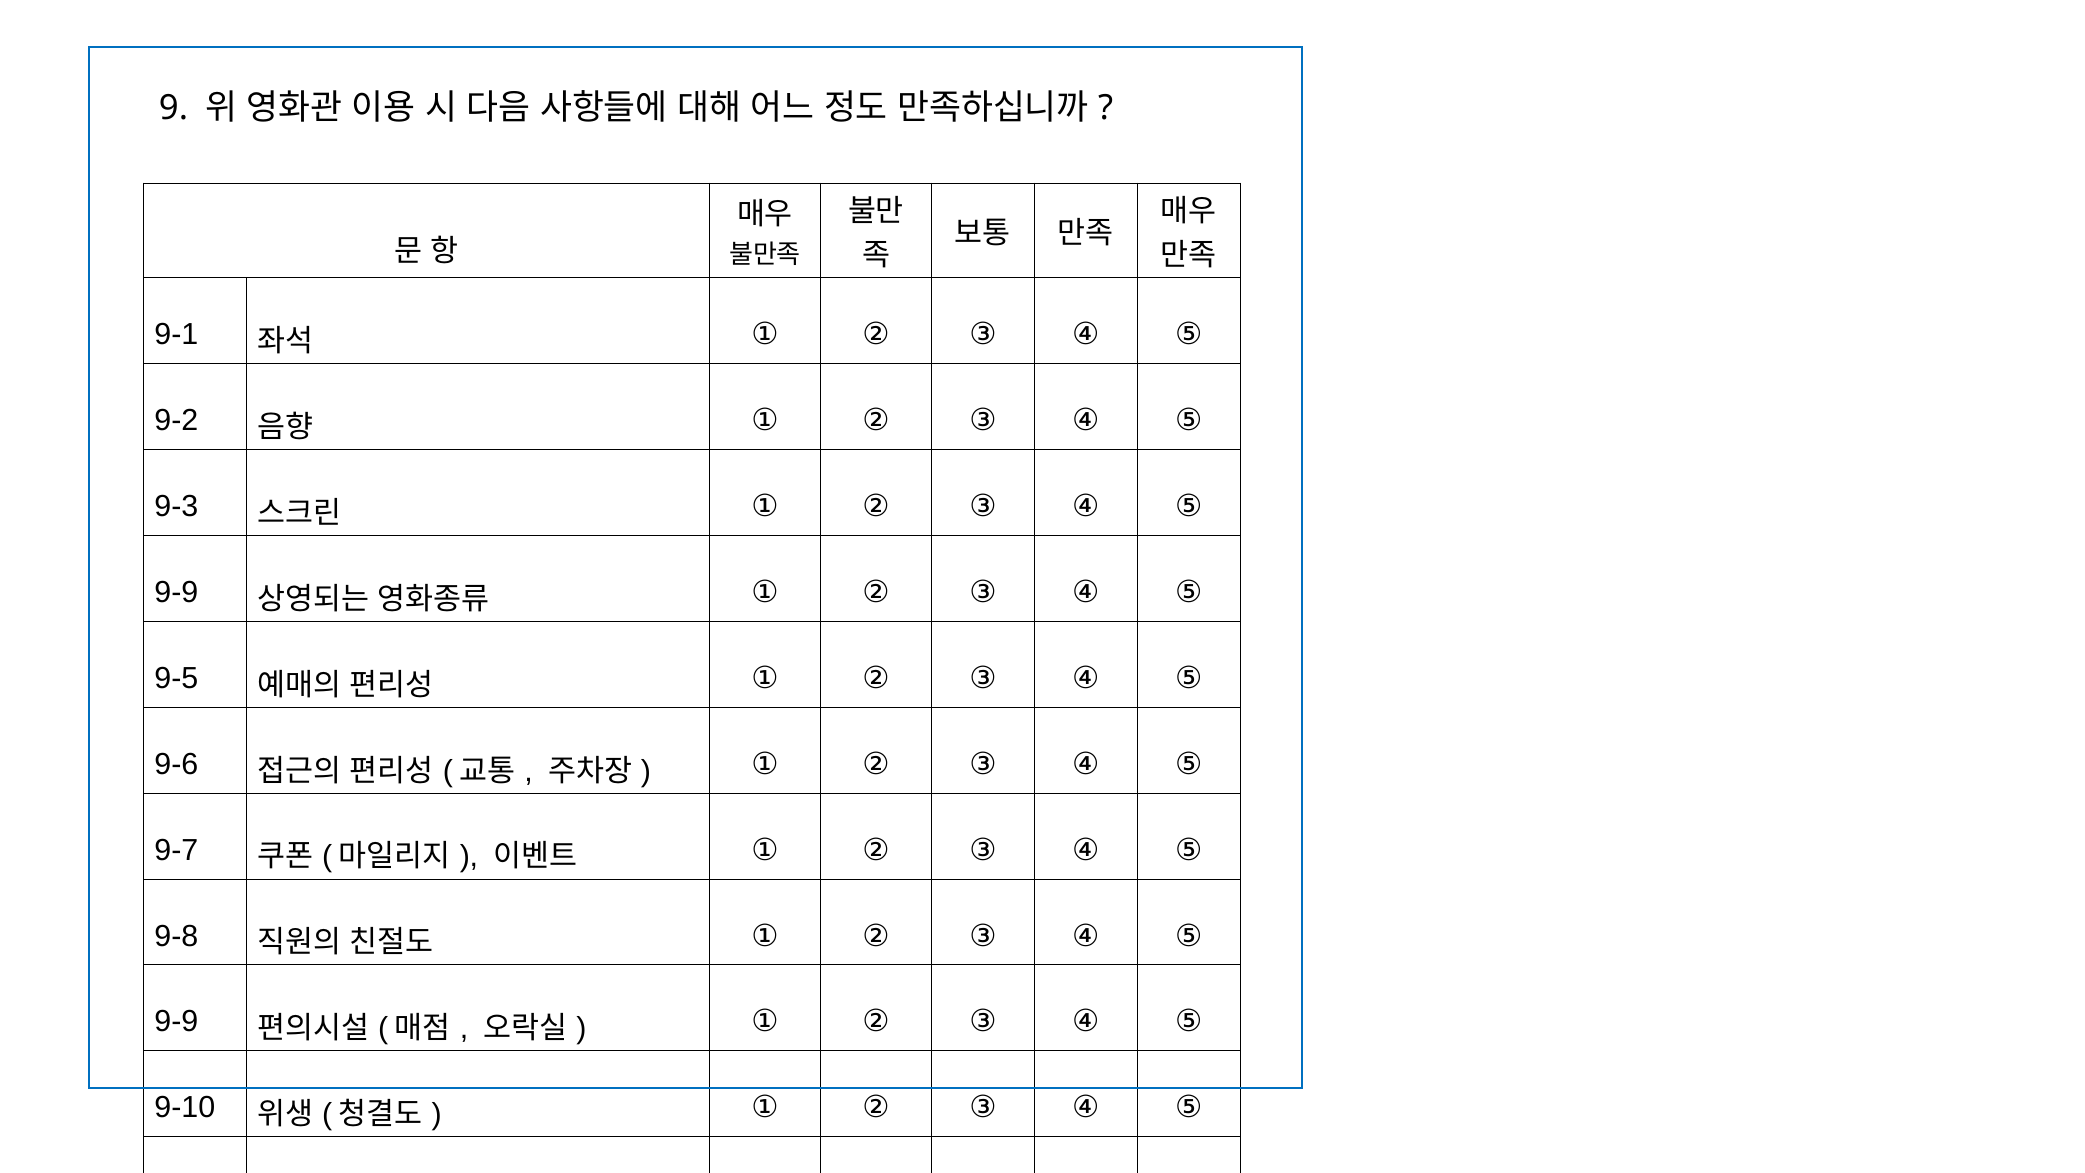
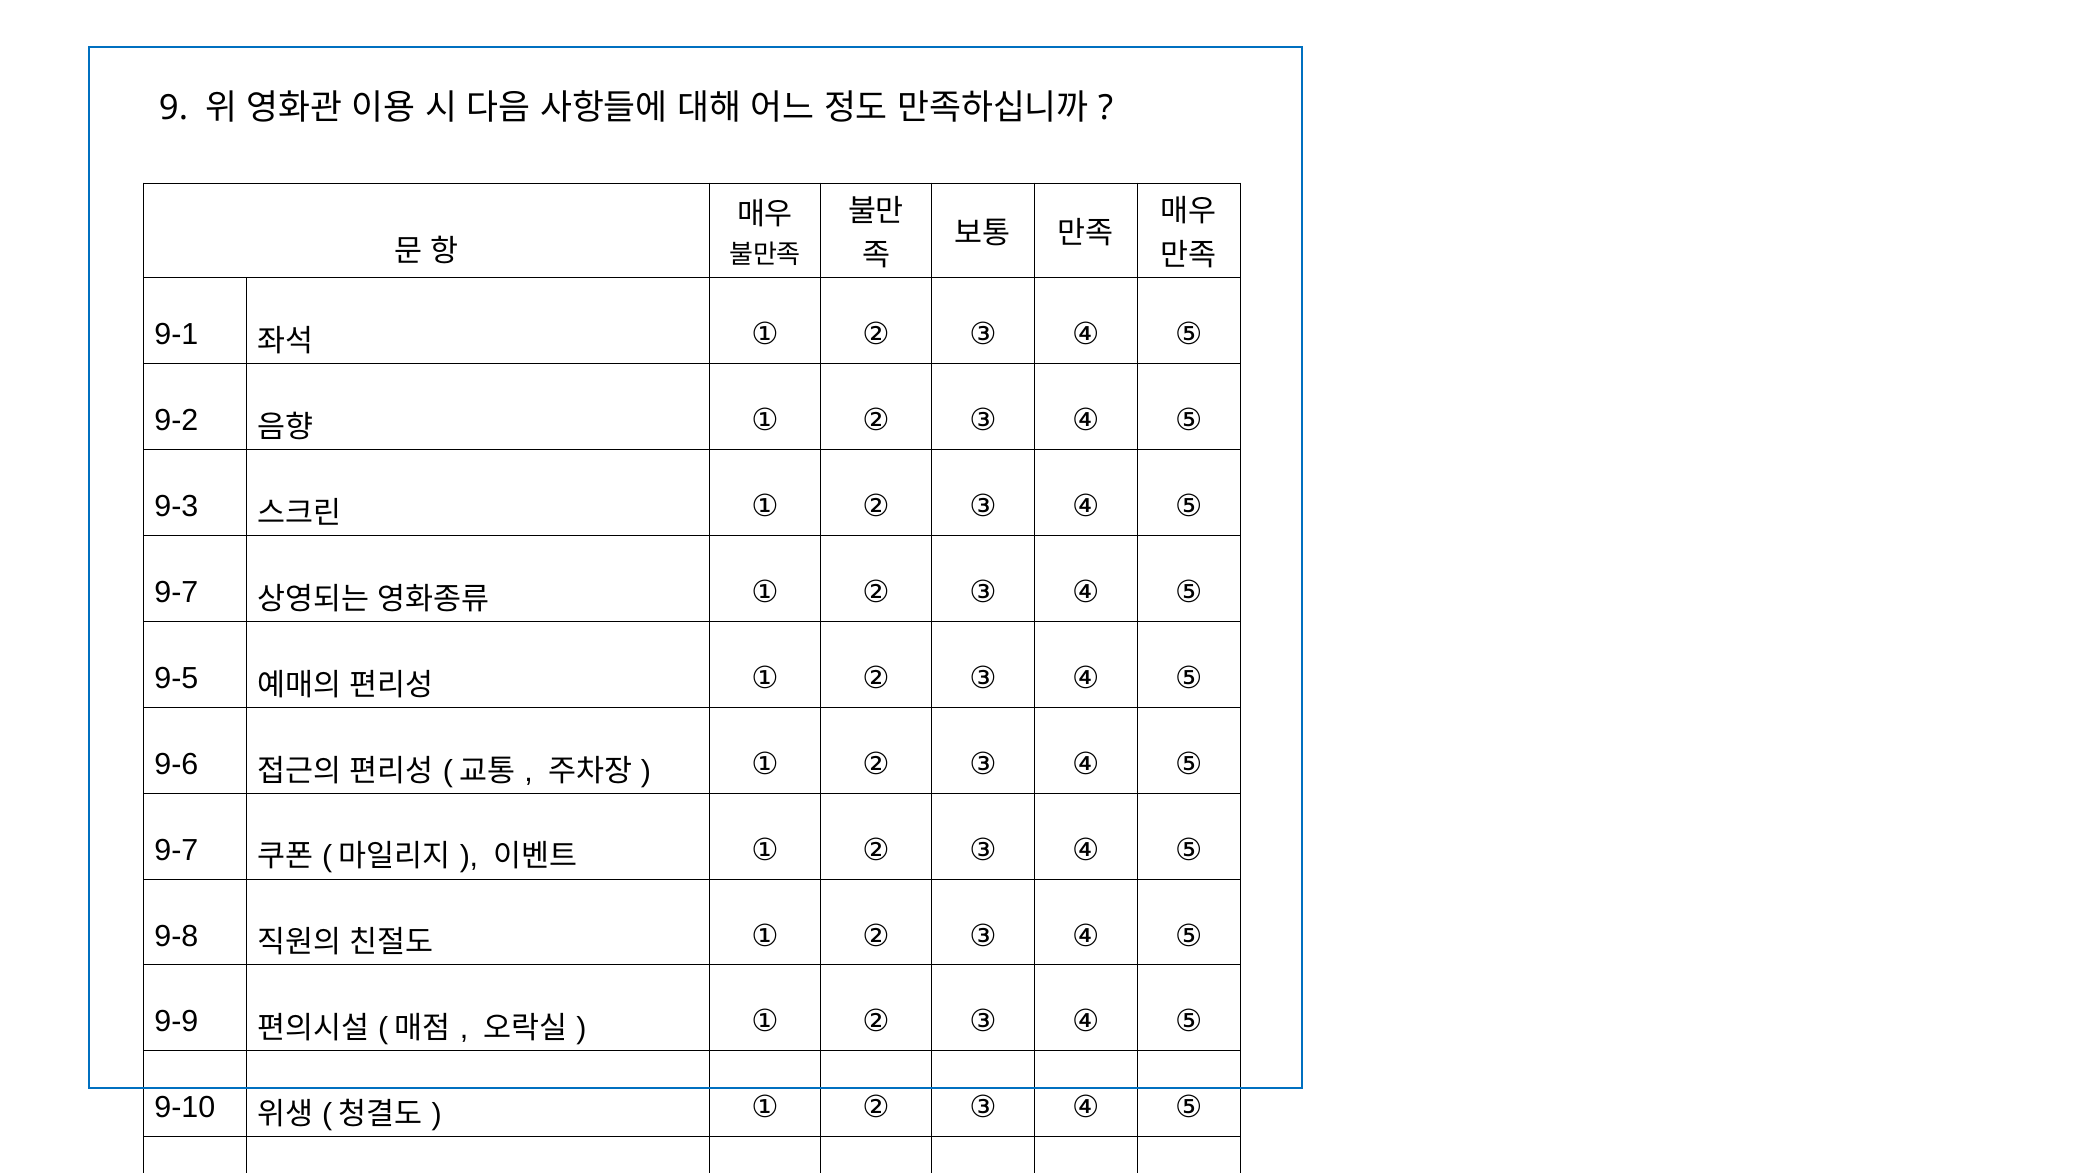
9-9: 9-9 -> 9-7 (176, 592)
